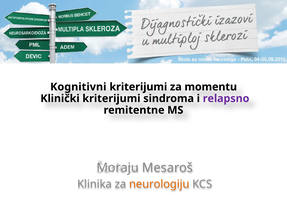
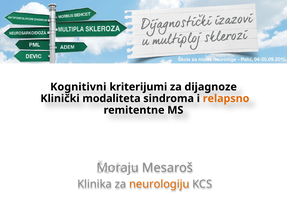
momentu: momentu -> dijagnoze (211, 87)
Klinički kriterijumi: kriterijumi -> modaliteta (112, 99)
relapsno colour: purple -> orange (226, 99)
